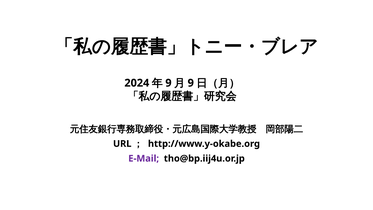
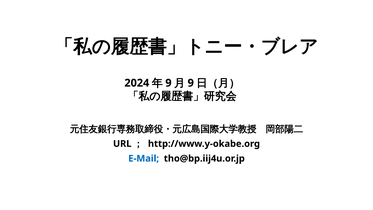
E-Mail colour: purple -> blue (144, 158)
